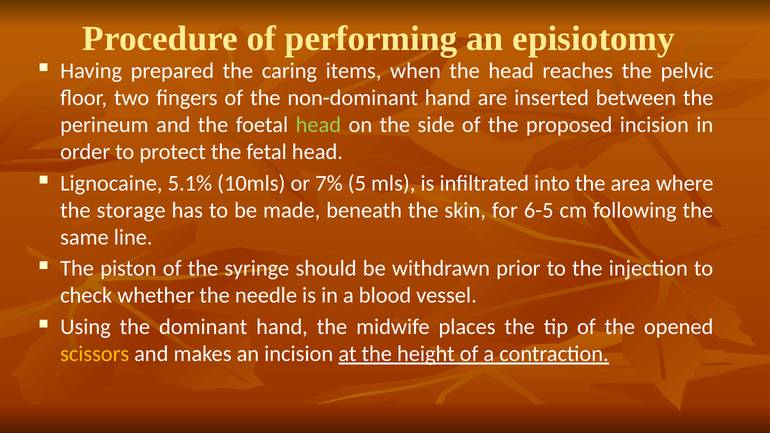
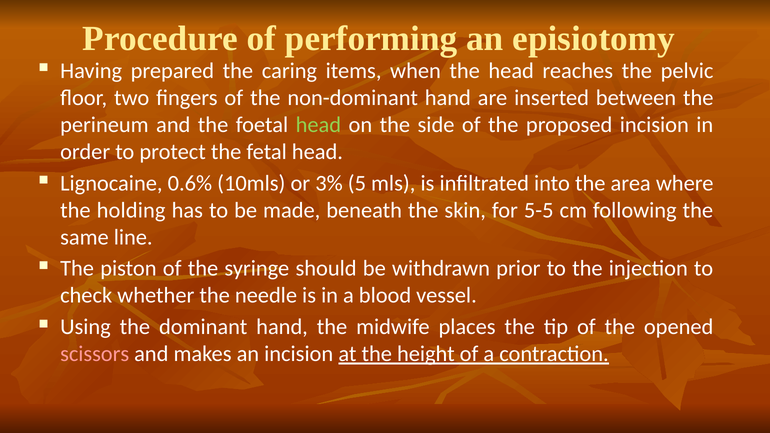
5.1%: 5.1% -> 0.6% (190, 183)
7%: 7% -> 3% (329, 183)
storage: storage -> holding (131, 210)
6-5: 6-5 -> 5-5 (539, 210)
scissors colour: yellow -> pink (95, 354)
